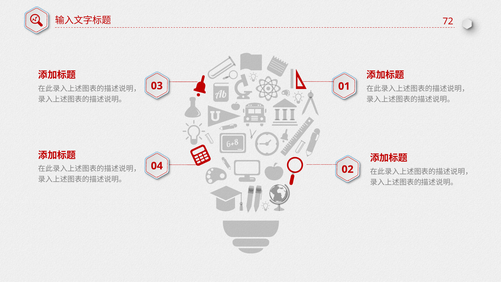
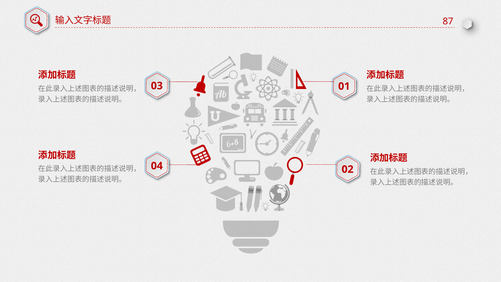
72: 72 -> 87 (448, 21)
